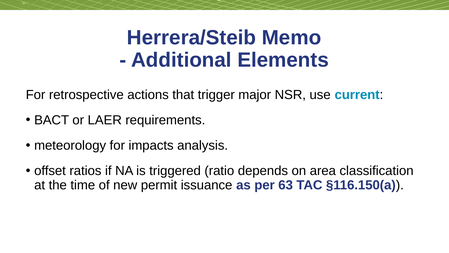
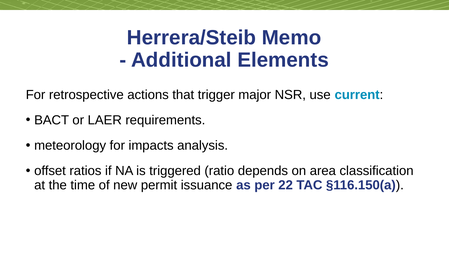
63: 63 -> 22 (286, 185)
